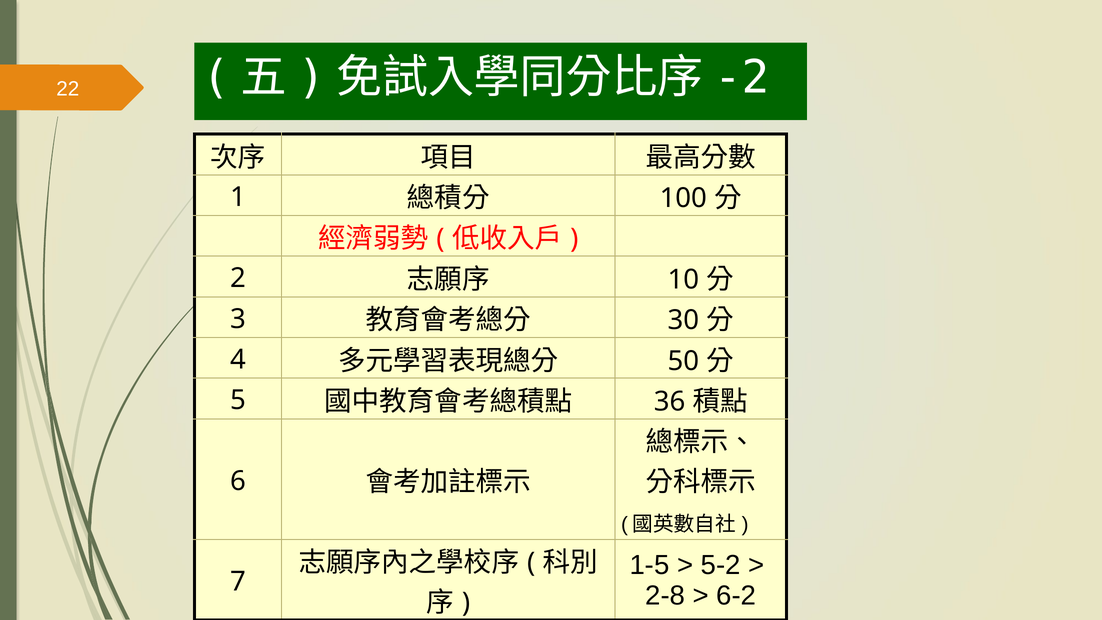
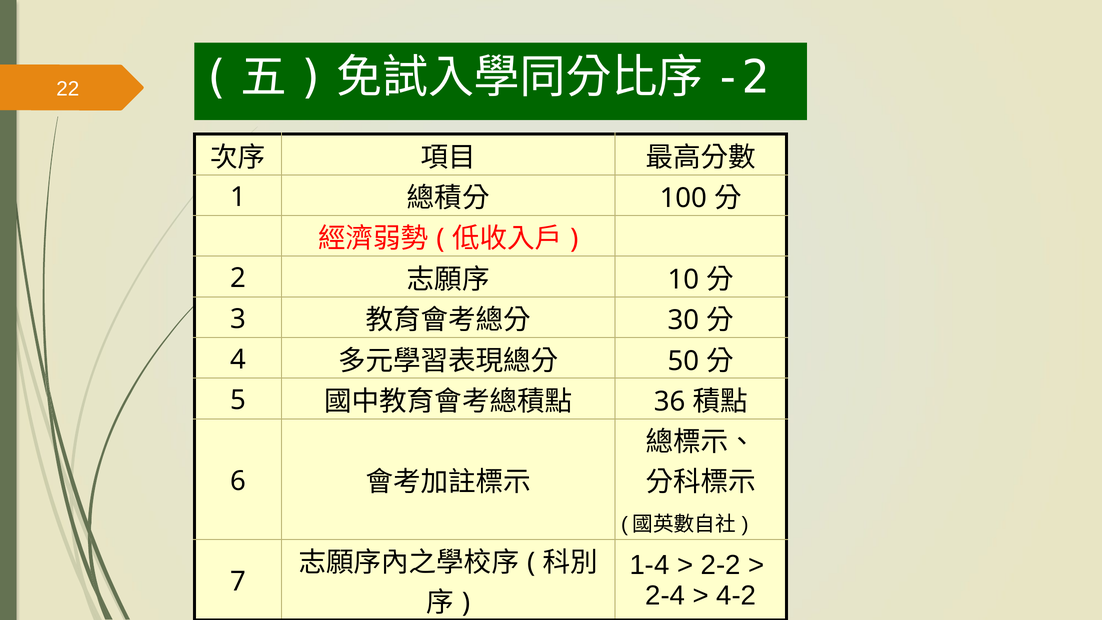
1-5: 1-5 -> 1-4 (650, 565)
5-2: 5-2 -> 2-2 (721, 565)
2-8: 2-8 -> 2-4 (665, 596)
6-2: 6-2 -> 4-2 (736, 596)
